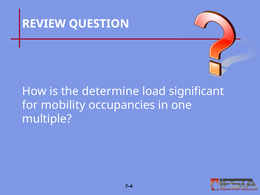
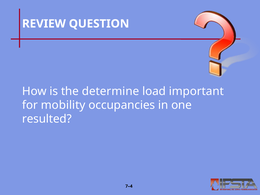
significant: significant -> important (196, 91)
multiple: multiple -> resulted (47, 119)
